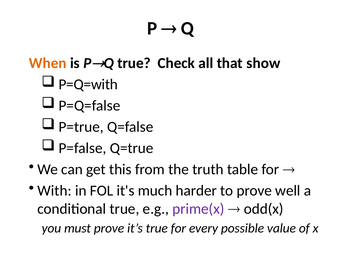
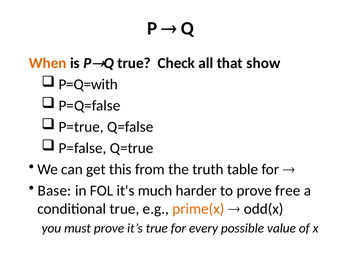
With: With -> Base (54, 190)
well: well -> free (288, 190)
prime(x colour: purple -> orange (198, 209)
